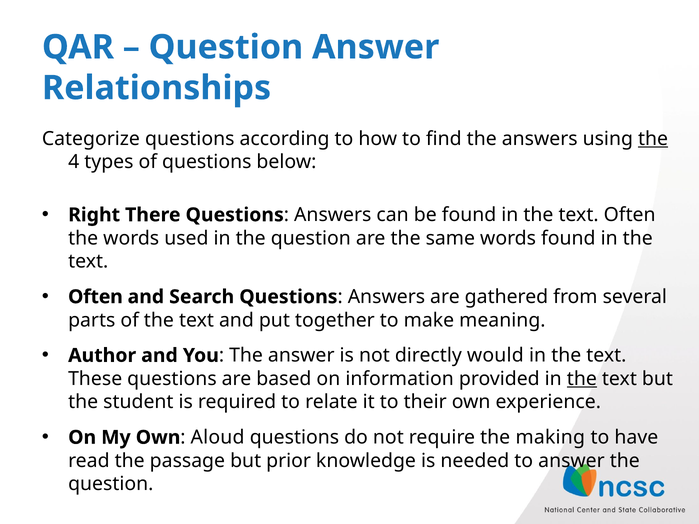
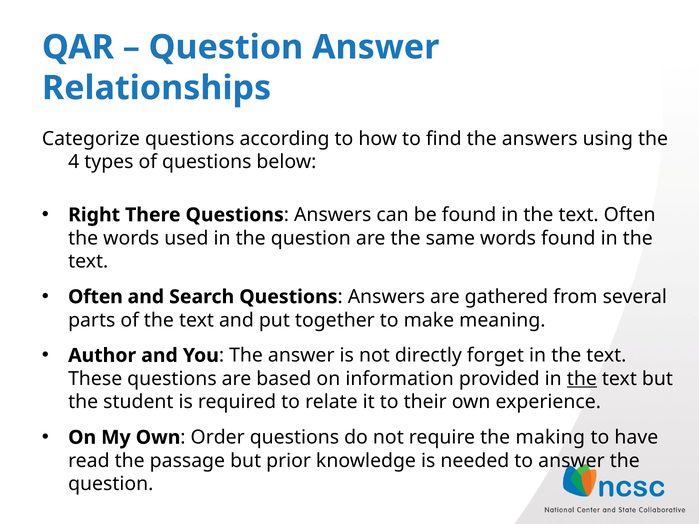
the underline: present -> none (653, 139)
would: would -> forget (495, 356)
Aloud: Aloud -> Order (218, 438)
